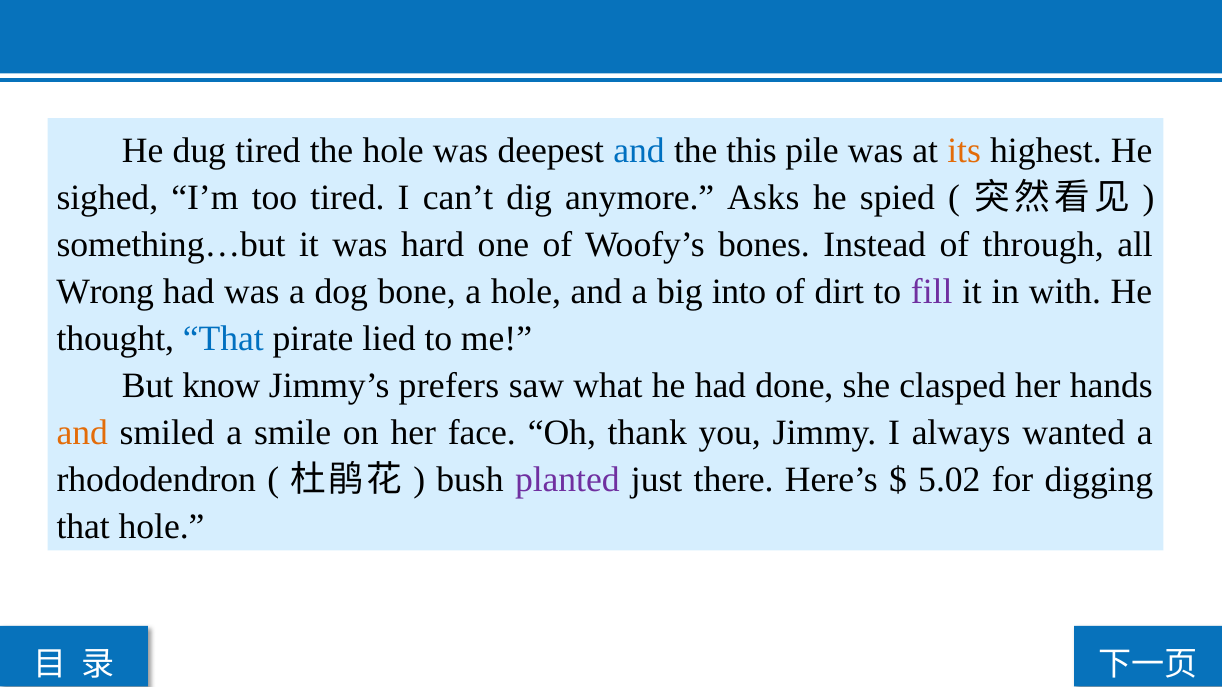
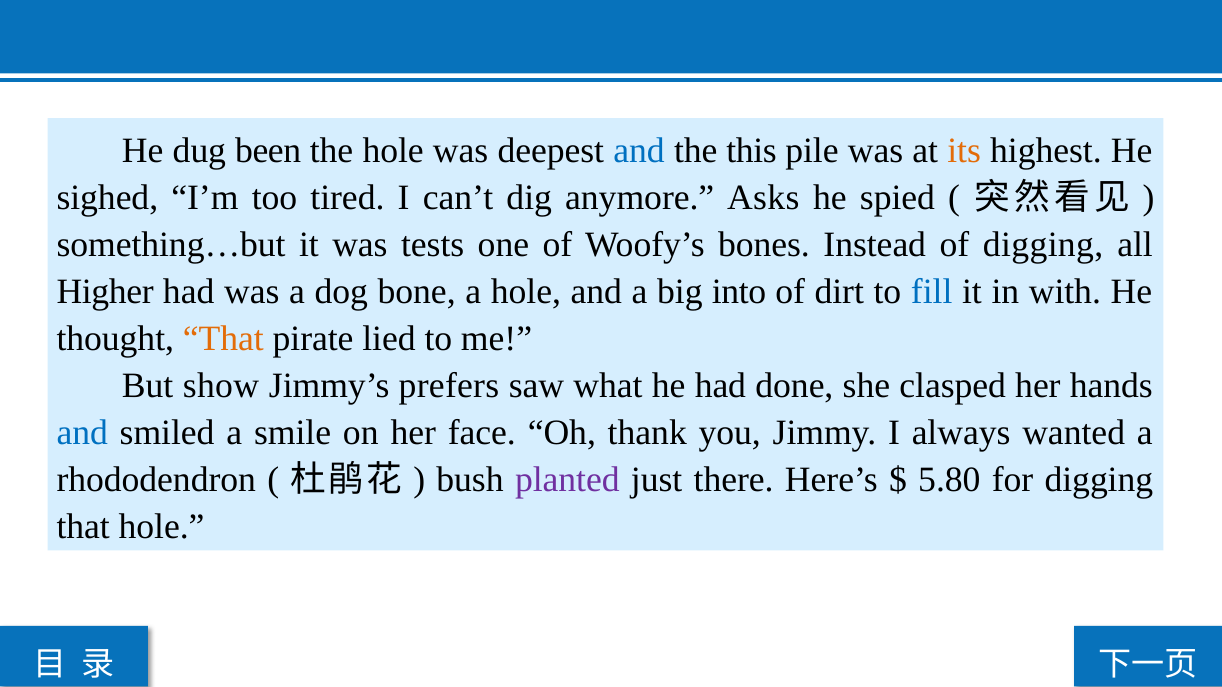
dug tired: tired -> been (268, 151)
hard: hard -> tests (433, 245)
of through: through -> digging (1043, 245)
Wrong: Wrong -> Higher (105, 292)
fill colour: purple -> blue (932, 292)
That colour: blue -> orange (223, 339)
know: know -> show (221, 386)
and colour: orange -> blue (82, 433)
5.02: 5.02 -> 5.80 (949, 480)
